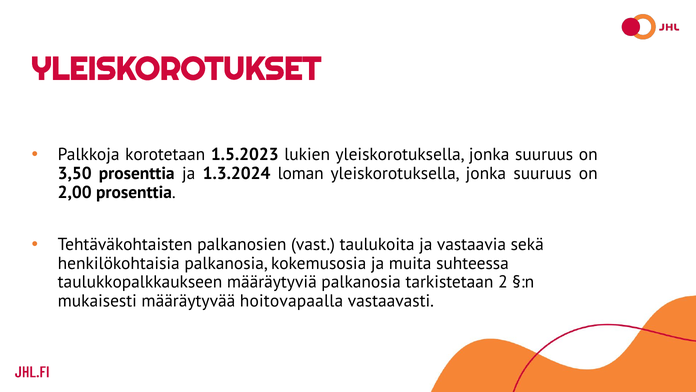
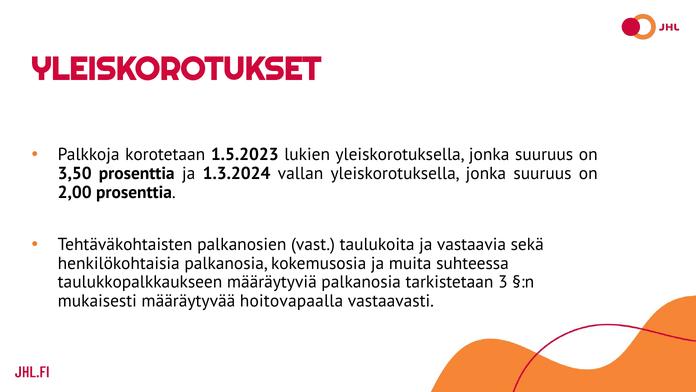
loman: loman -> vallan (301, 173)
2: 2 -> 3 (503, 282)
